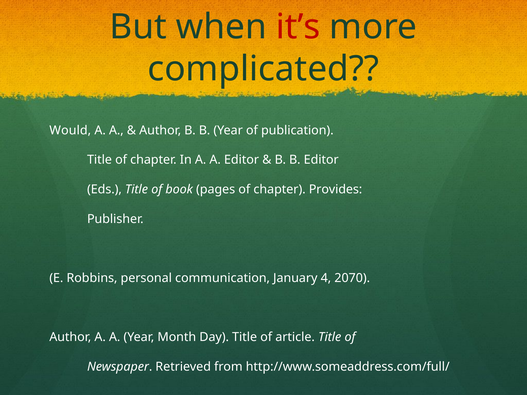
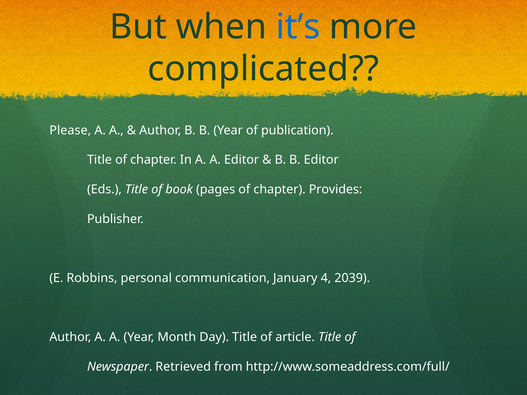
it’s colour: red -> blue (298, 27)
Would: Would -> Please (70, 130)
2070: 2070 -> 2039 (352, 278)
